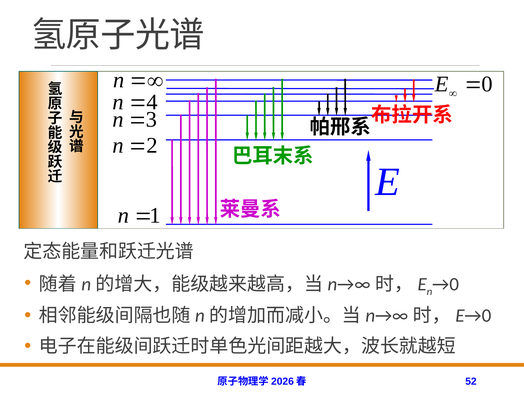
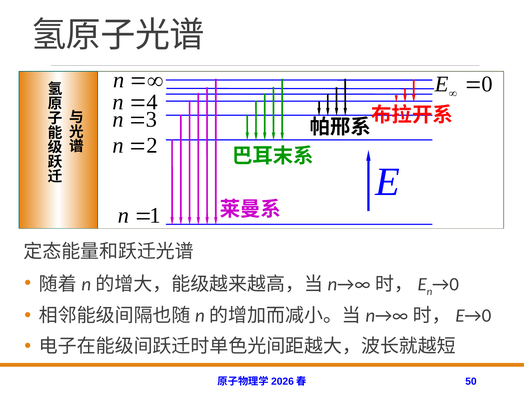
52: 52 -> 50 (471, 381)
